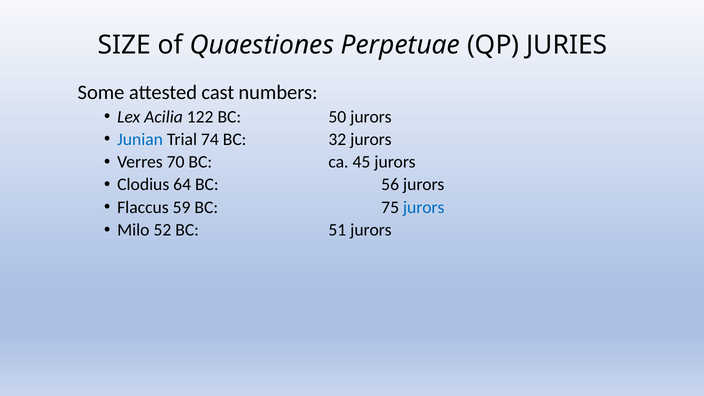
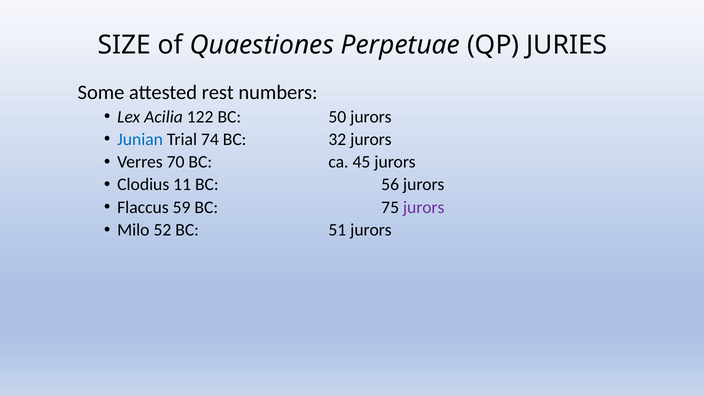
cast: cast -> rest (218, 92)
64: 64 -> 11 (182, 185)
jurors colour: blue -> purple (424, 207)
